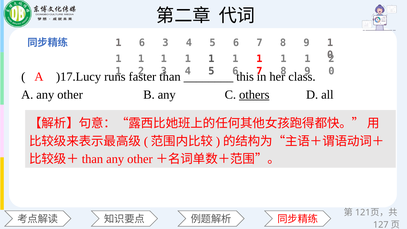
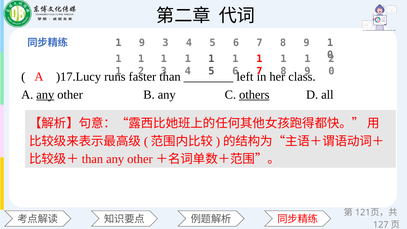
6: 6 -> 9 (142, 43)
this: this -> left (245, 77)
any underline: none -> present (45, 95)
